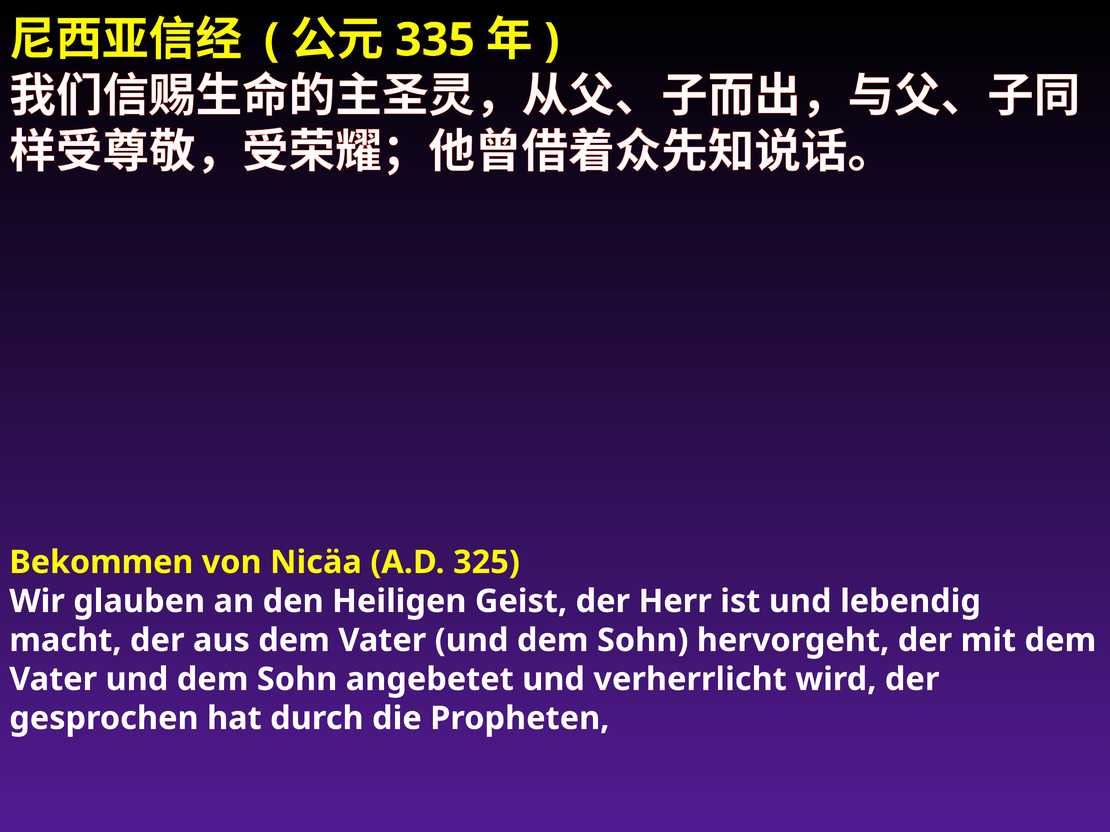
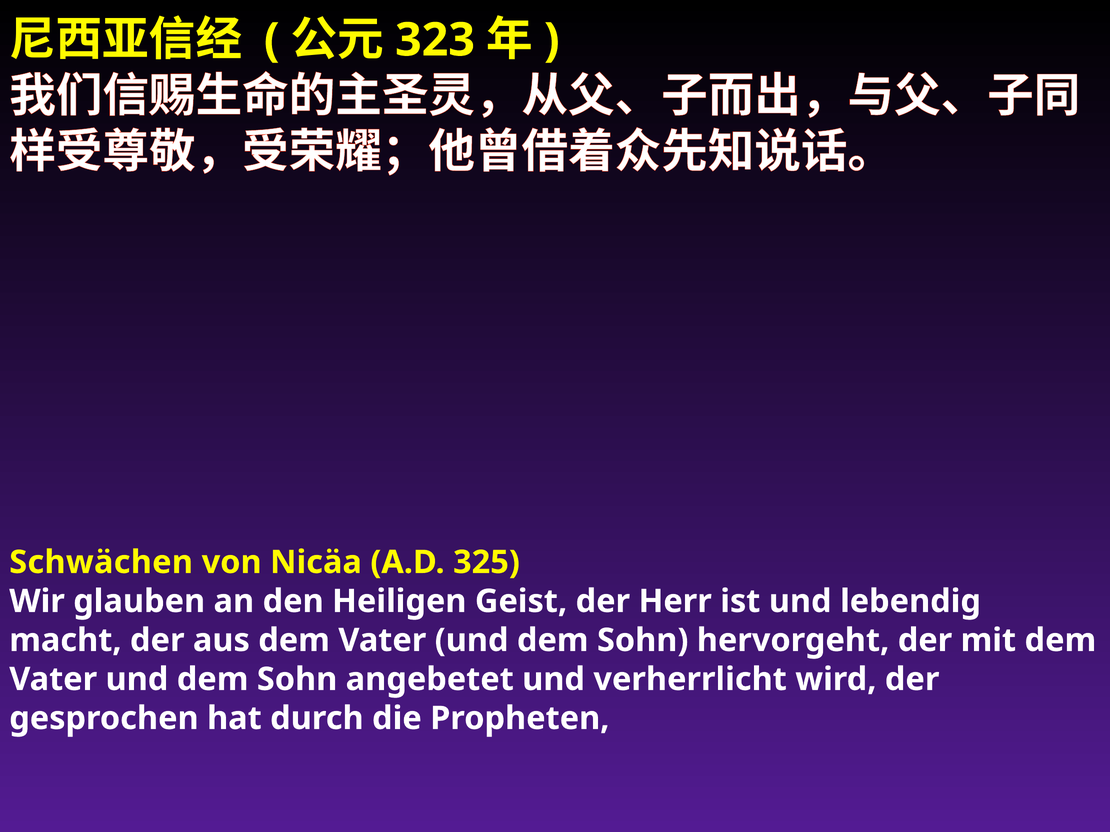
335: 335 -> 323 (435, 40)
Bekommen: Bekommen -> Schwächen (101, 563)
